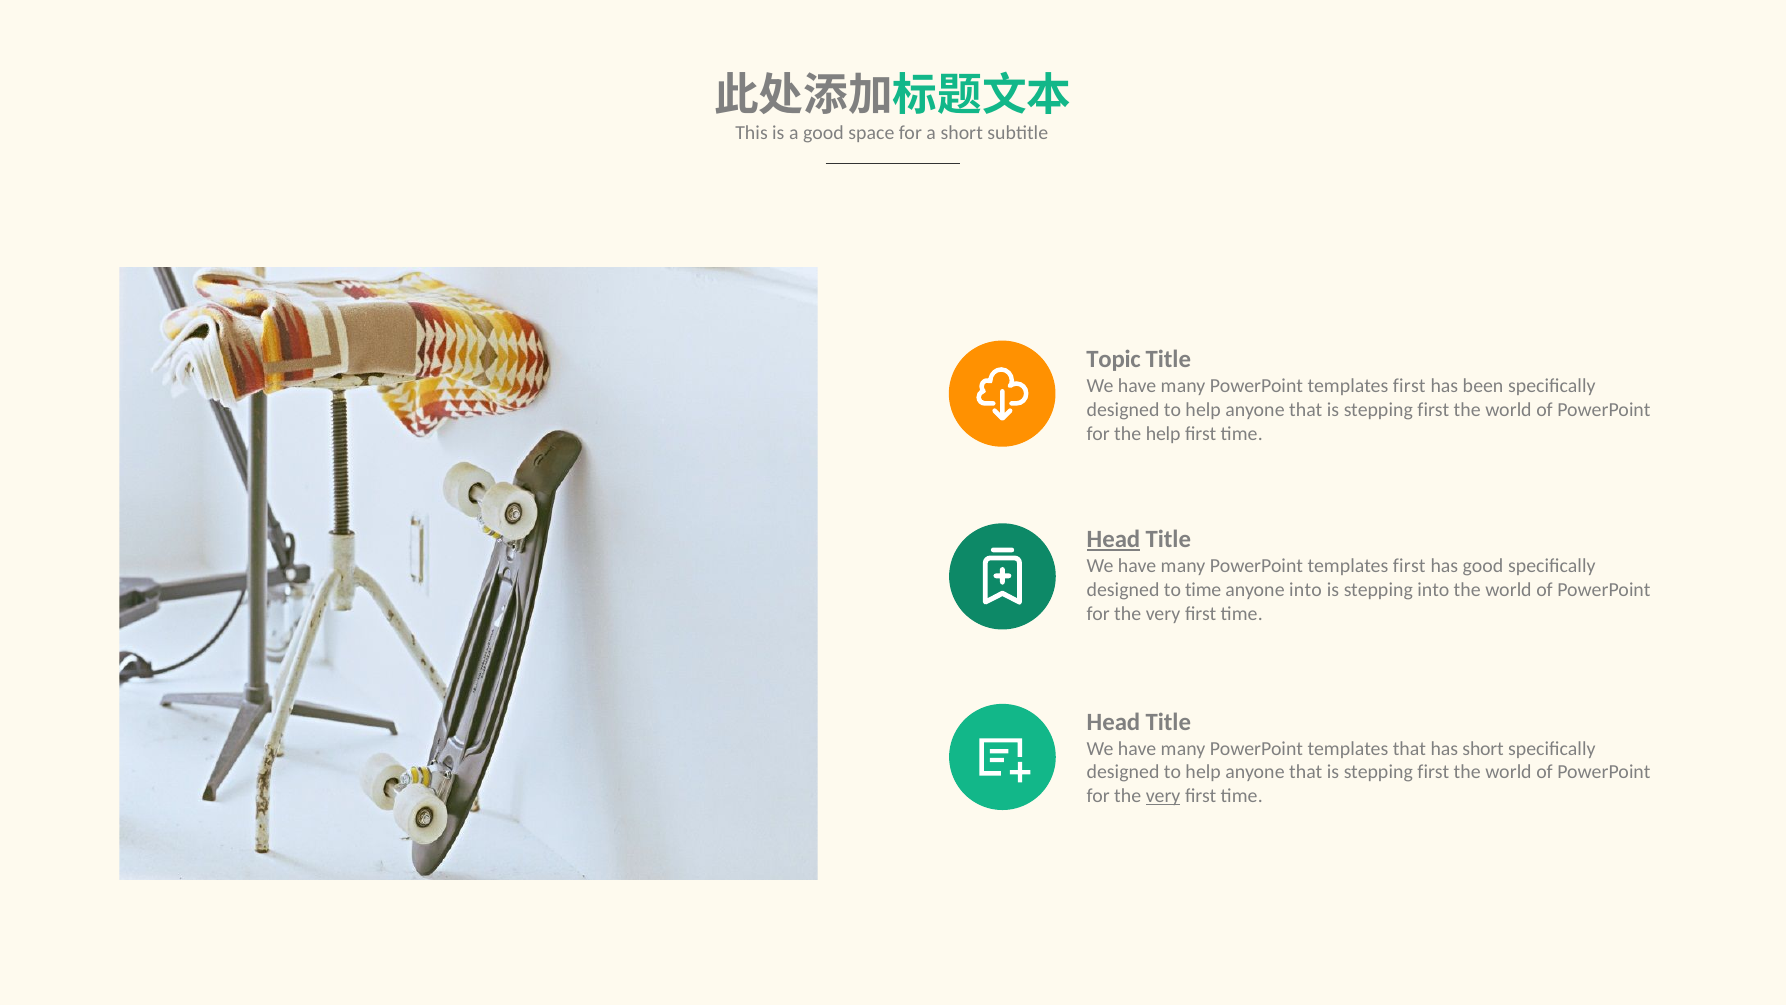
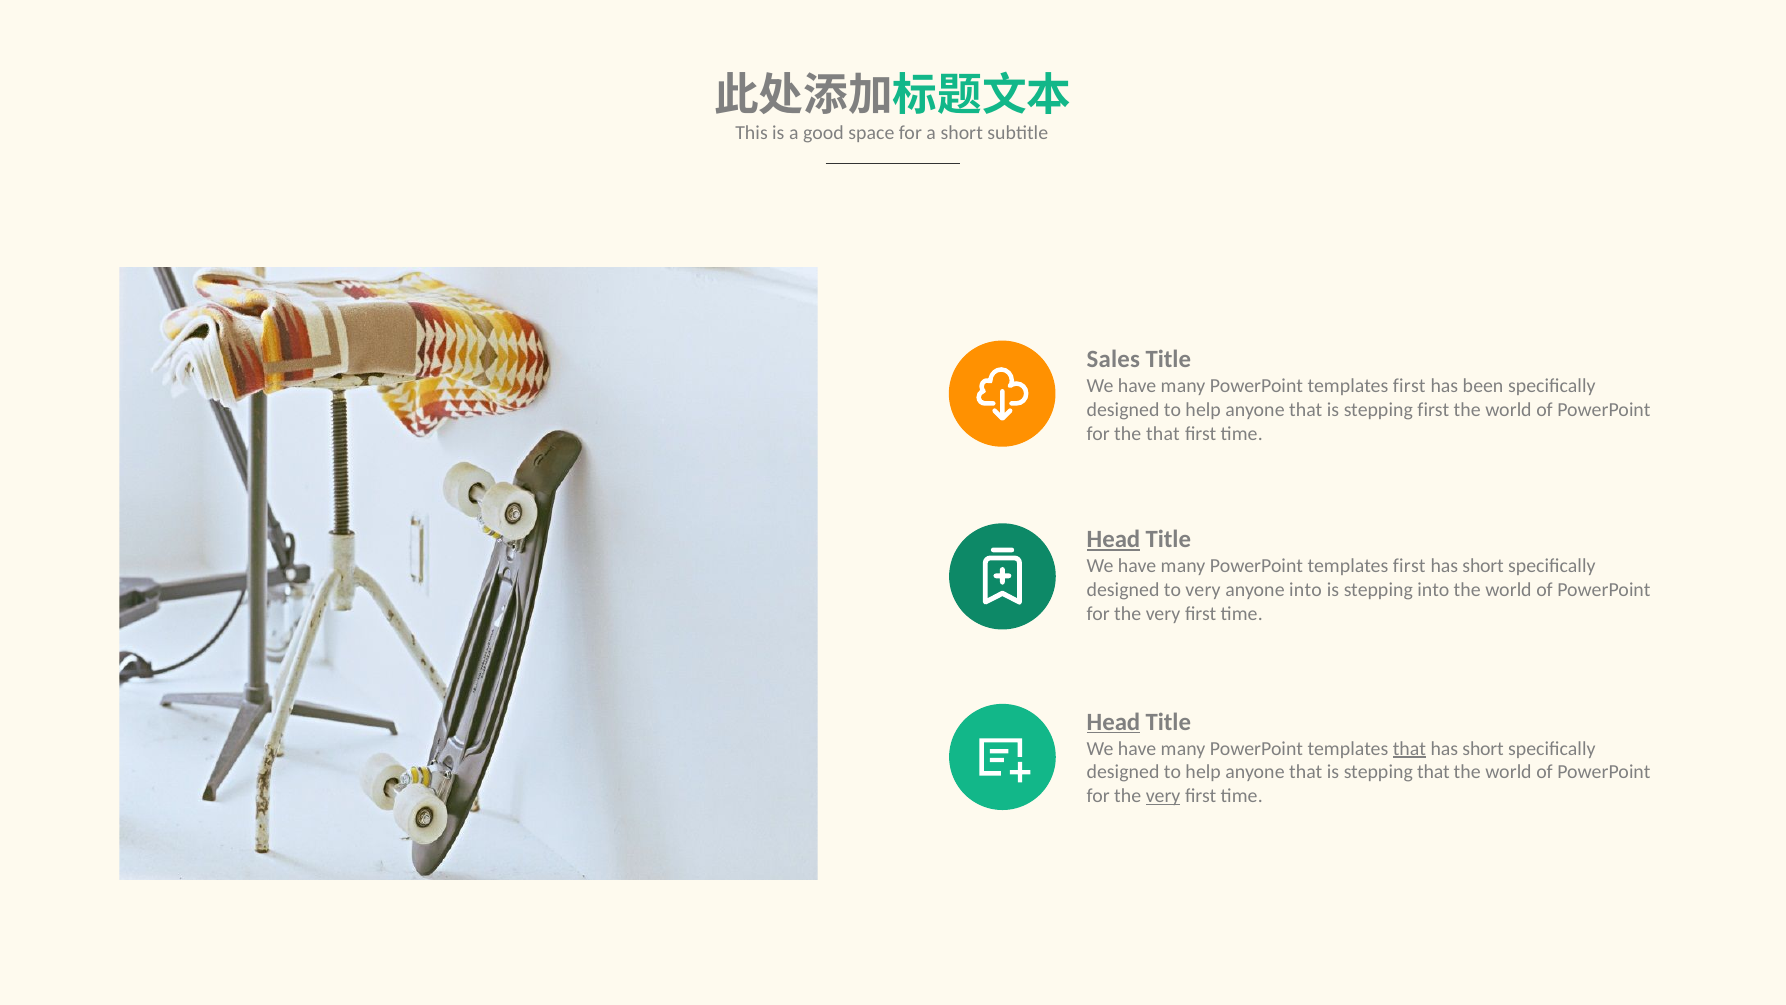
Topic: Topic -> Sales (1113, 359)
the help: help -> that (1163, 433)
good: good -> short (1483, 566)
to time: time -> very (1203, 590)
Head underline: none -> present (1114, 722)
that underline: none -> present (1409, 748)
first: first -> that (1434, 772)
